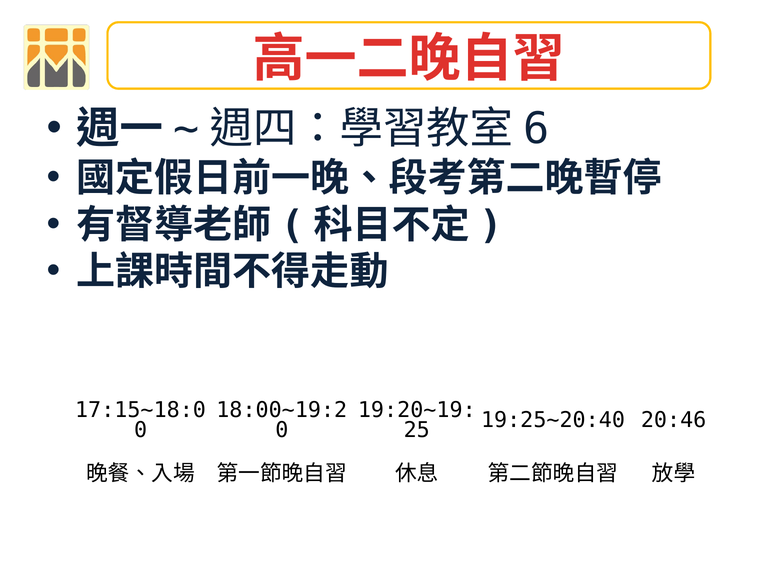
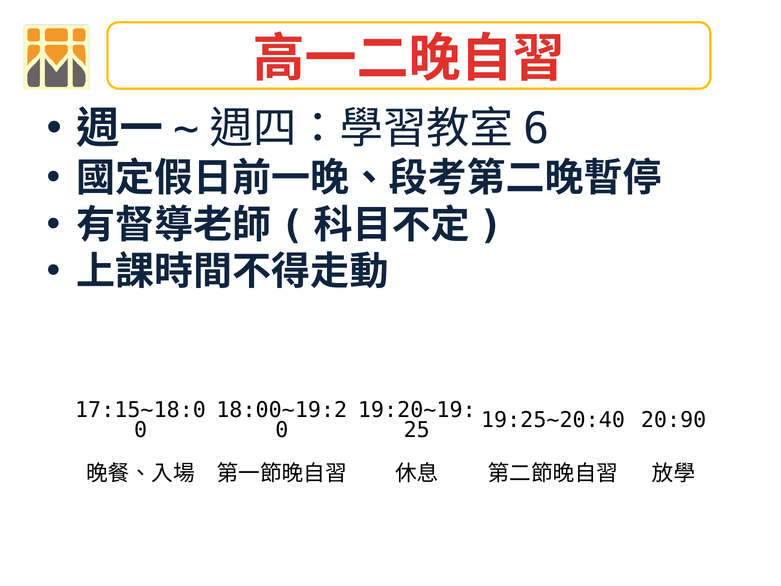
20:46: 20:46 -> 20:90 (674, 420)
